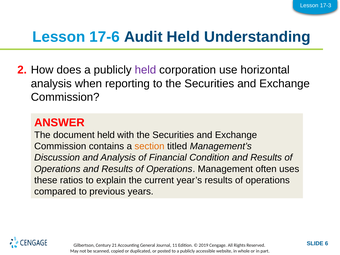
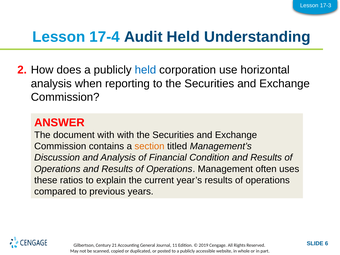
17-6: 17-6 -> 17-4 (105, 37)
held colour: purple -> blue (145, 70)
document held: held -> with (106, 135)
